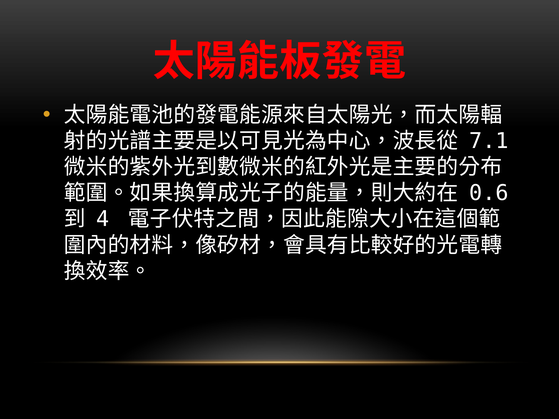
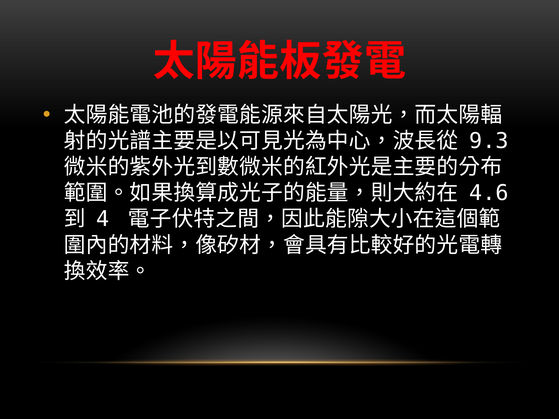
7.1: 7.1 -> 9.3 (489, 141)
0.6: 0.6 -> 4.6 (489, 193)
